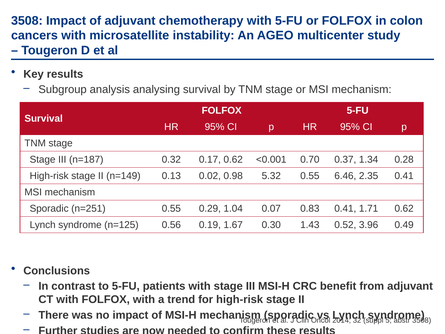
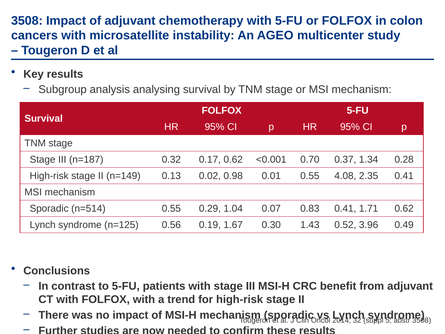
5.32: 5.32 -> 0.01 (271, 176)
6.46: 6.46 -> 4.08 (345, 176)
n=251: n=251 -> n=514 (88, 208)
